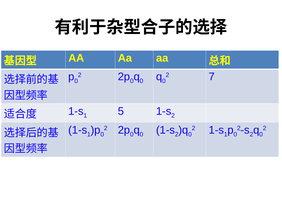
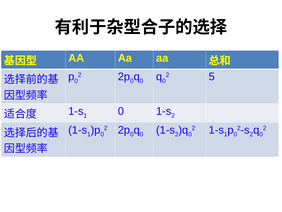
7: 7 -> 5 (212, 77)
1 5: 5 -> 0 (121, 111)
